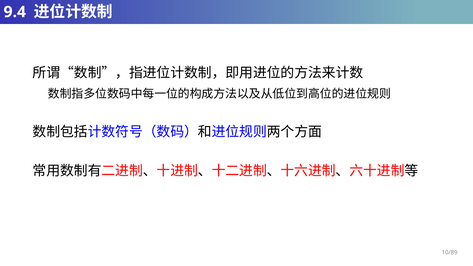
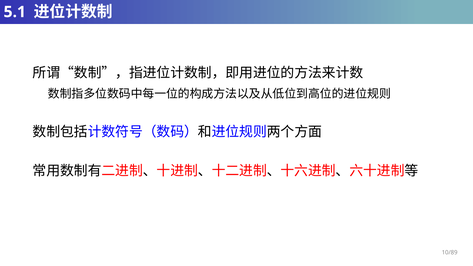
9.4: 9.4 -> 5.1 (15, 12)
